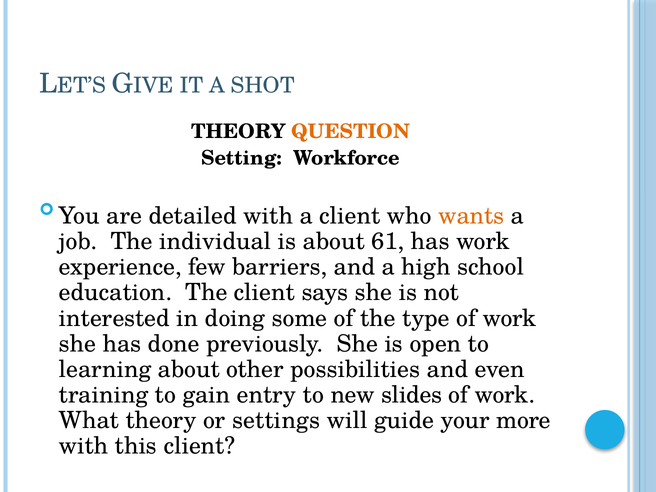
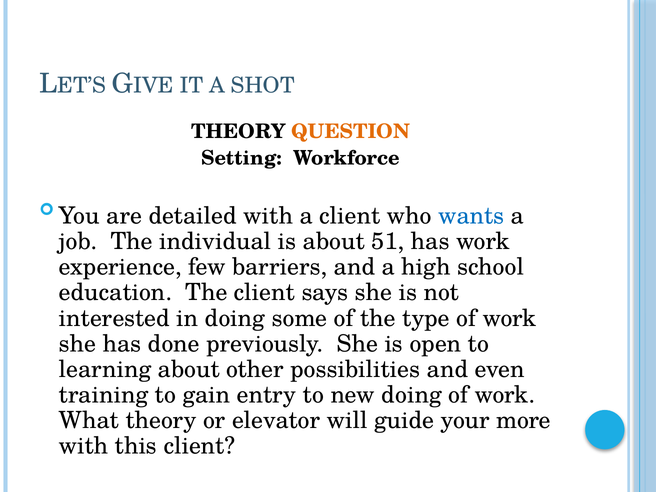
wants colour: orange -> blue (471, 216)
61: 61 -> 51 (388, 242)
new slides: slides -> doing (412, 395)
settings: settings -> elevator (276, 420)
